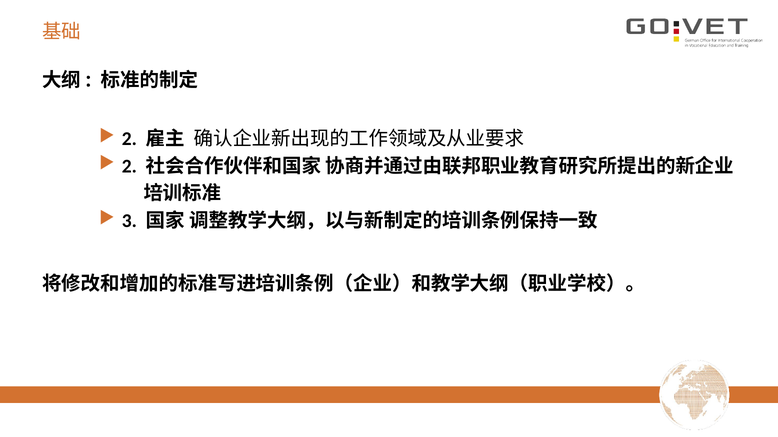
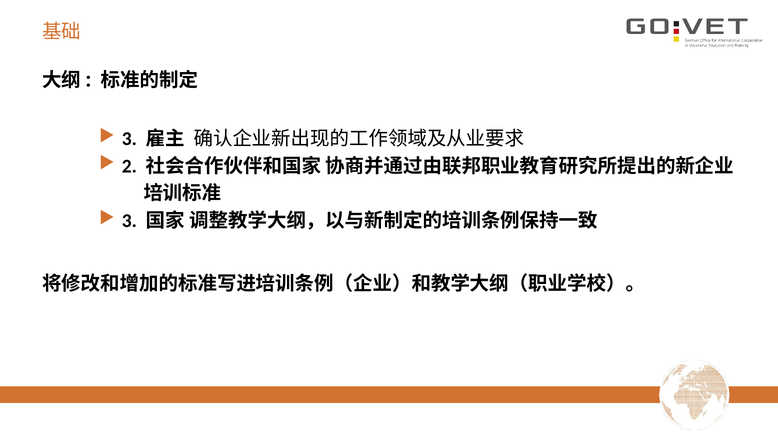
2: 2 -> 3 (129, 139)
